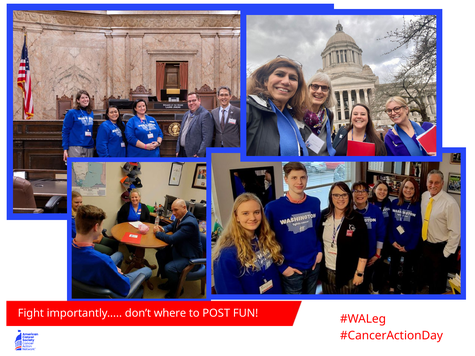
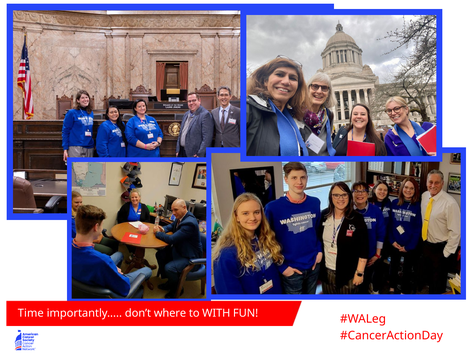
Fight: Fight -> Time (31, 313)
POST: POST -> WITH (216, 313)
